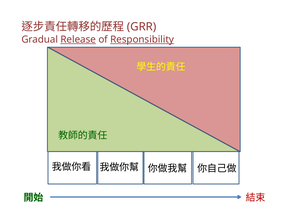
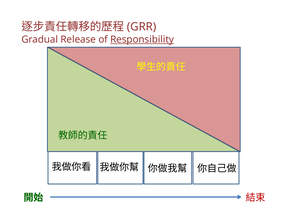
Release underline: present -> none (78, 39)
